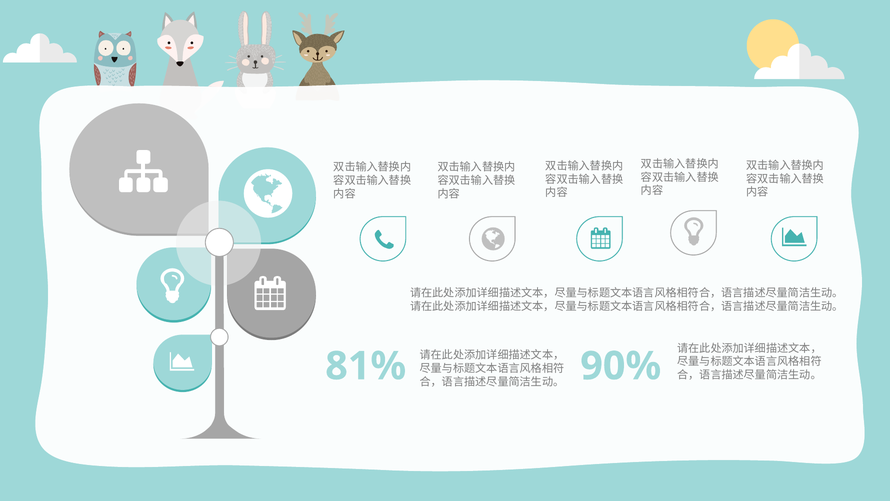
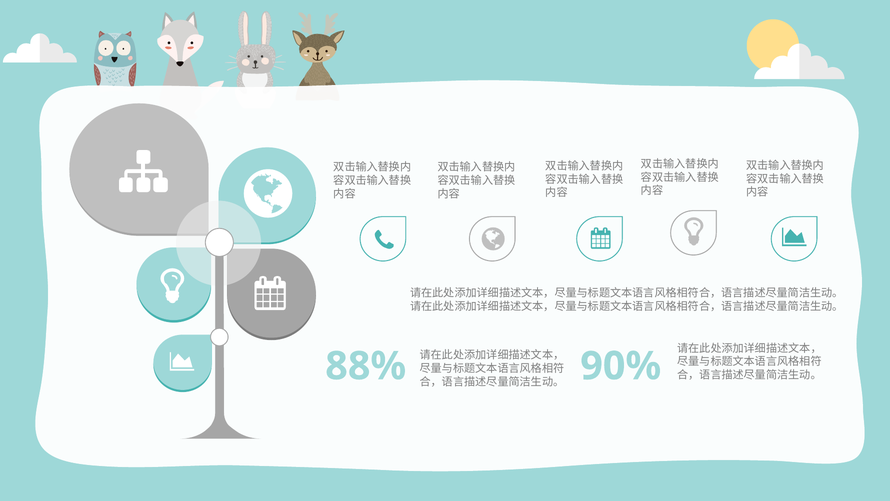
81%: 81% -> 88% (366, 366)
